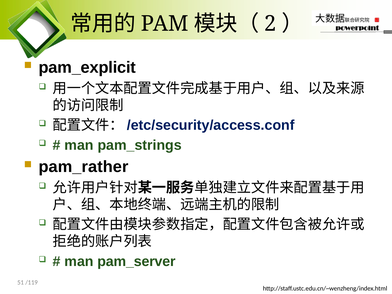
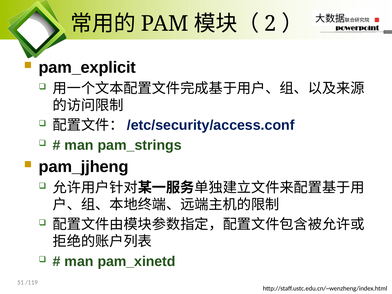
pam_rather: pam_rather -> pam_jjheng (84, 167)
pam_server: pam_server -> pam_xinetd (137, 261)
